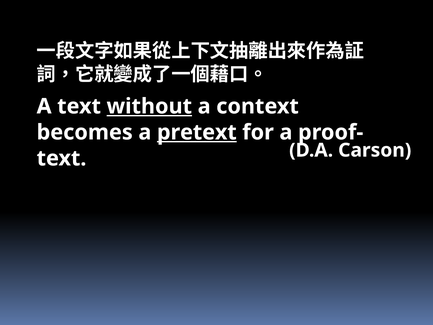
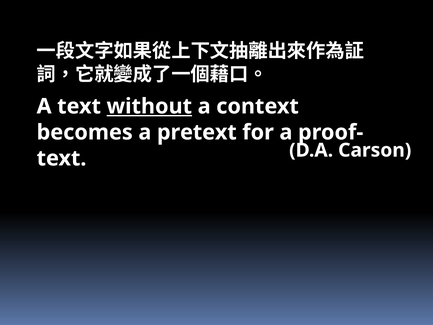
pretext underline: present -> none (197, 132)
